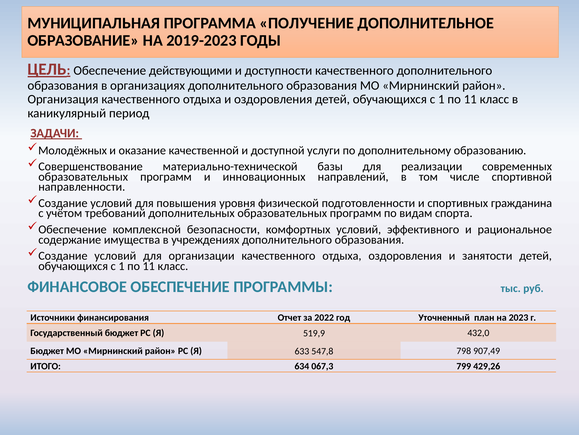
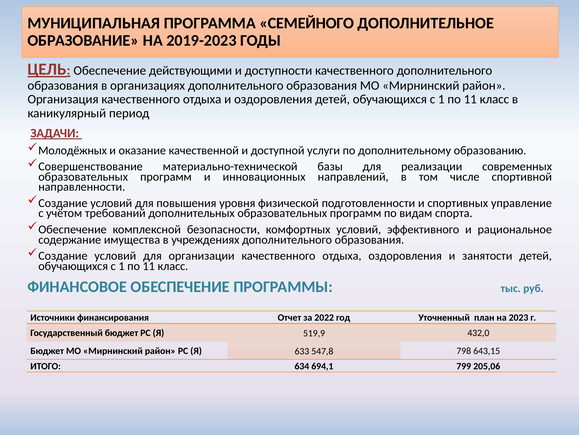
ПОЛУЧЕНИЕ: ПОЛУЧЕНИЕ -> СЕМЕЙНОГО (307, 23)
гражданина: гражданина -> управление (521, 203)
907,49: 907,49 -> 643,15 (487, 350)
067,3: 067,3 -> 694,1 (322, 366)
429,26: 429,26 -> 205,06 (487, 366)
